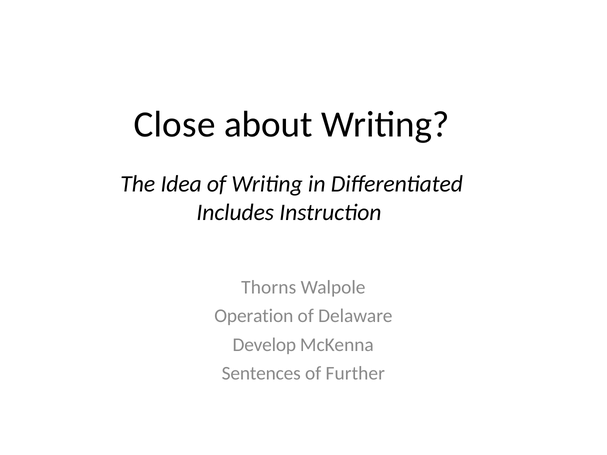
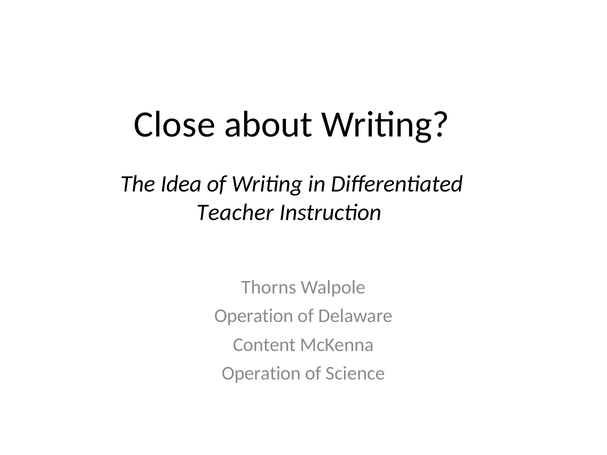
Includes: Includes -> Teacher (235, 213)
Develop: Develop -> Content (264, 345)
Sentences: Sentences -> Operation (261, 373)
Further: Further -> Science (355, 373)
